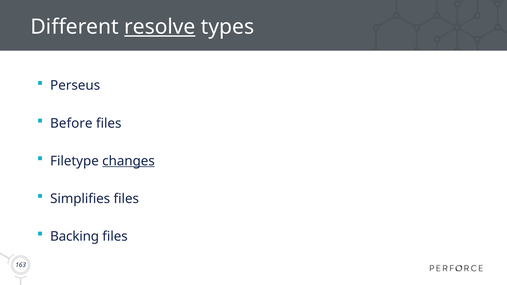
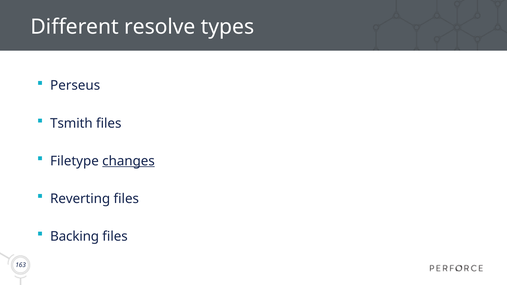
resolve underline: present -> none (160, 27)
Before: Before -> Tsmith (71, 123)
Simplifies: Simplifies -> Reverting (80, 199)
